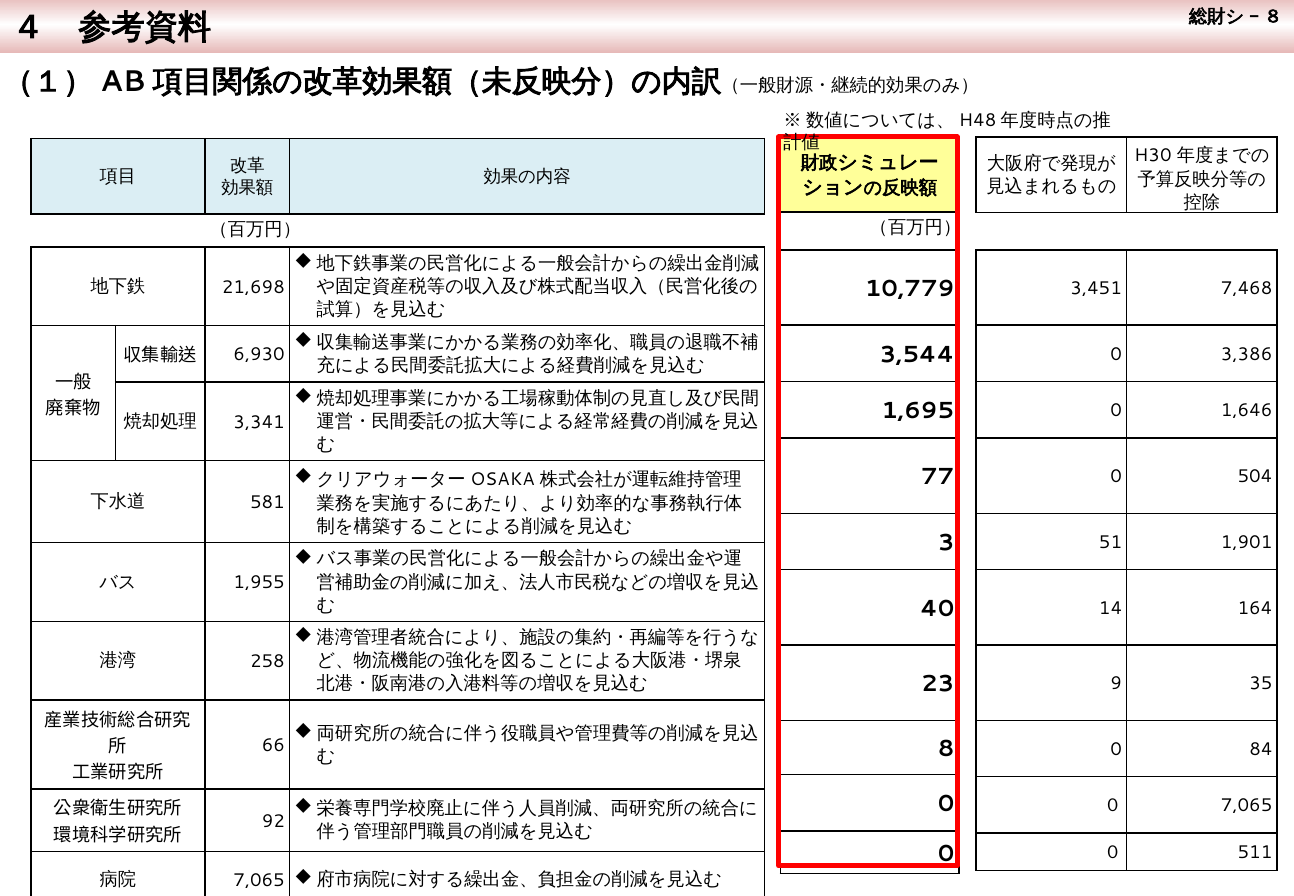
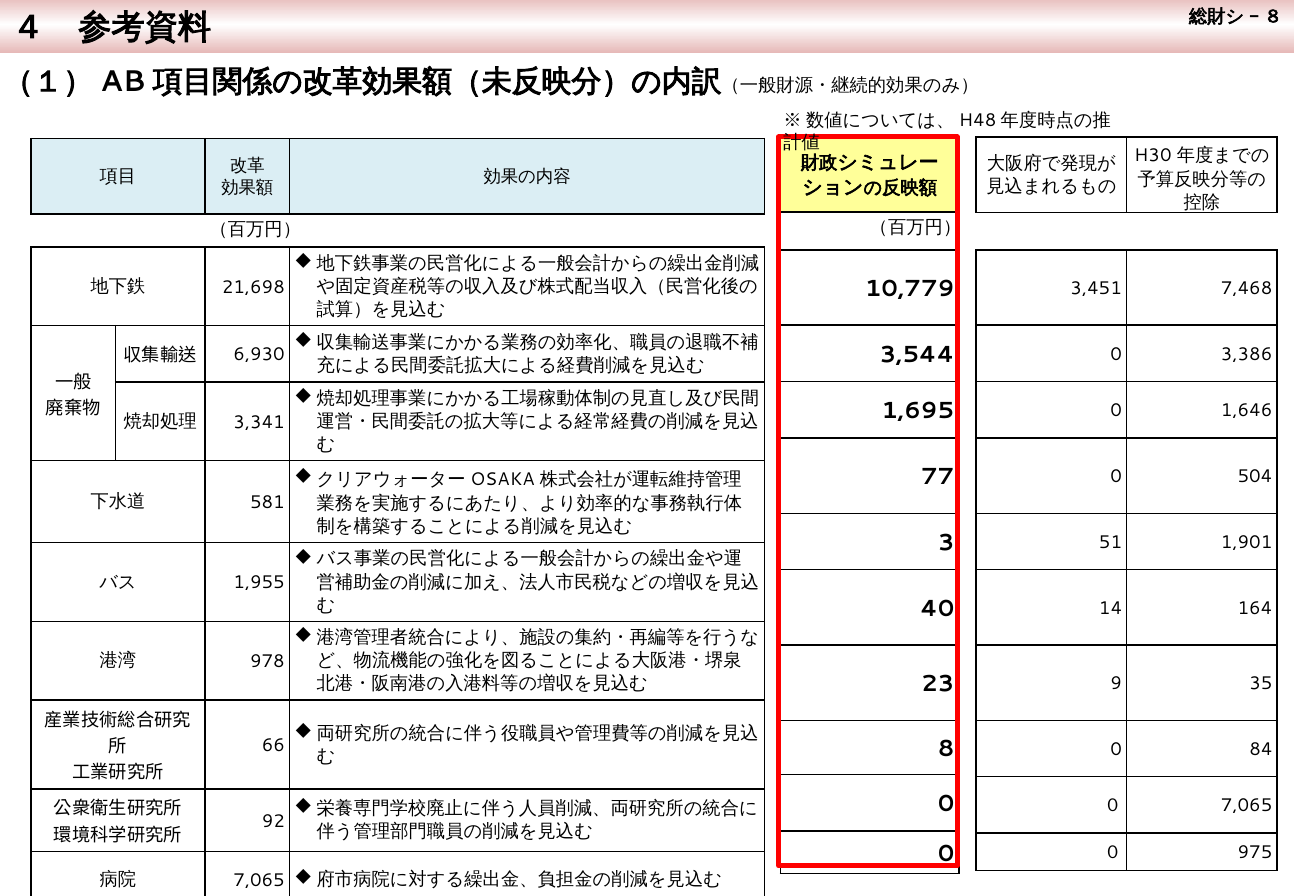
258: 258 -> 978 (267, 662)
511: 511 -> 975 (1255, 853)
